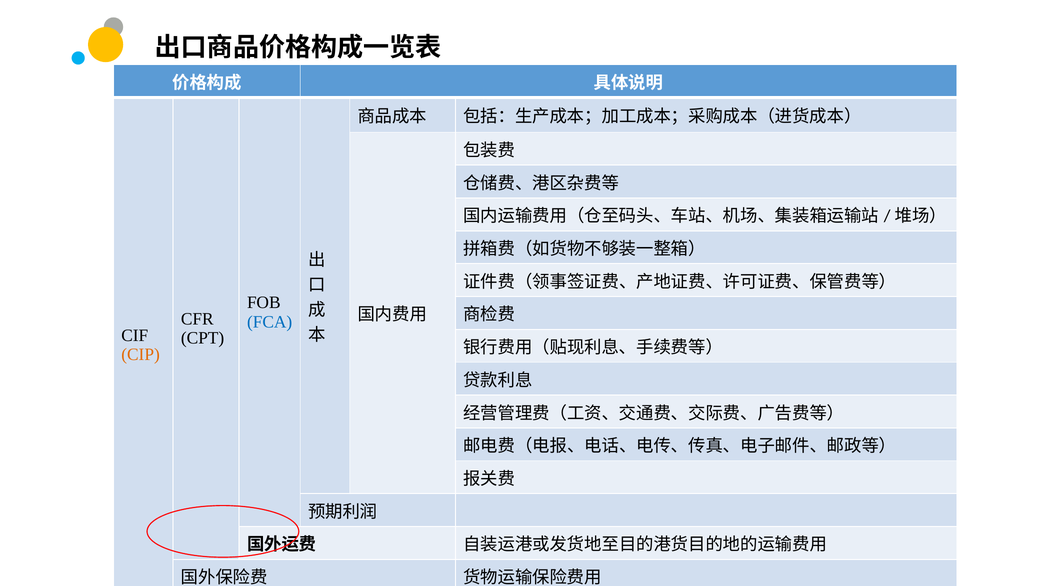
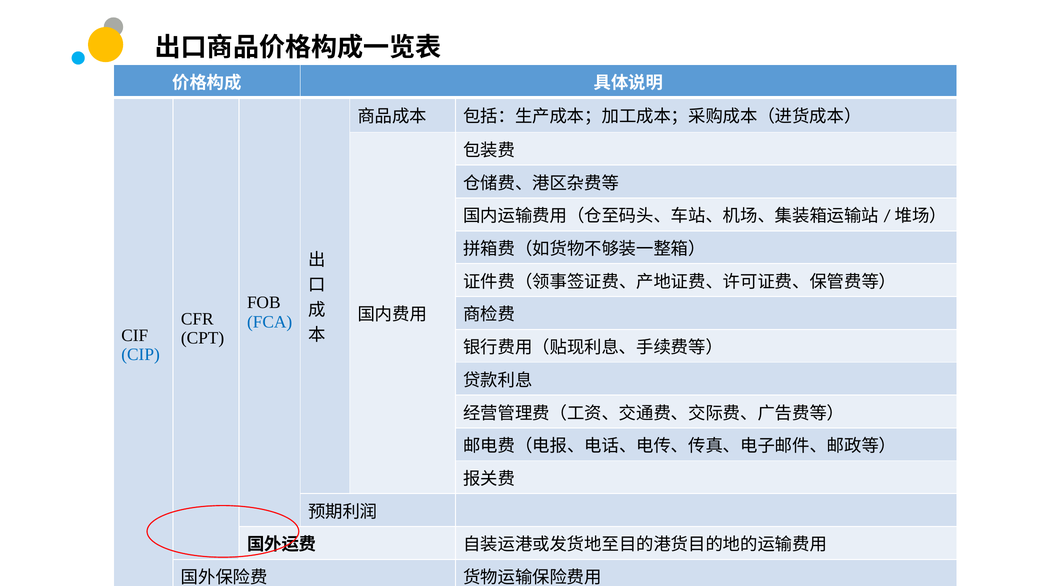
CIP colour: orange -> blue (141, 355)
